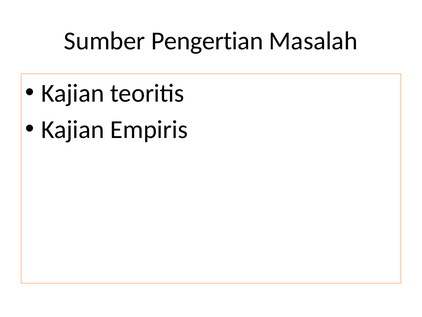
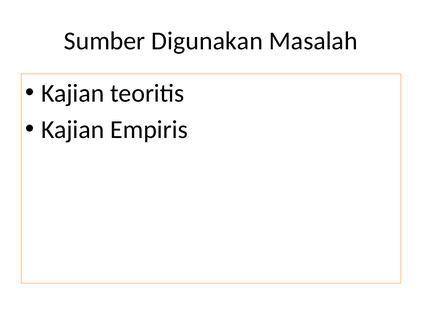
Pengertian: Pengertian -> Digunakan (207, 41)
